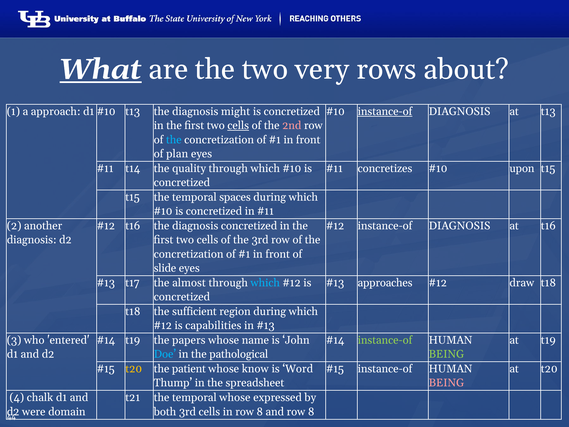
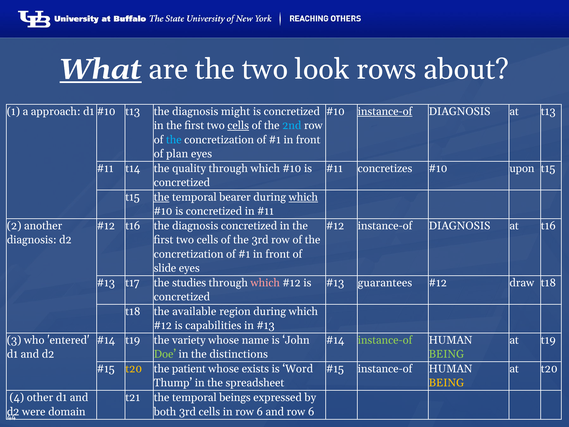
very: very -> look (322, 69)
2nd colour: pink -> light blue (292, 126)
the underline: none -> present (162, 197)
spaces: spaces -> bearer (235, 197)
which underline: none -> present (303, 197)
almost: almost -> studies (189, 283)
which colour: light blue -> pink (265, 283)
approaches: approaches -> guarantees (385, 283)
sufficient: sufficient -> available (194, 311)
papers: papers -> variety (189, 340)
Doe colour: light blue -> light green (165, 354)
pathological: pathological -> distinctions (239, 354)
know: know -> exists (255, 369)
BEING colour: pink -> yellow (446, 383)
chalk: chalk -> other (40, 397)
temporal whose: whose -> beings (235, 397)
in row 8: 8 -> 6 (260, 411)
and row 8: 8 -> 6 (311, 411)
